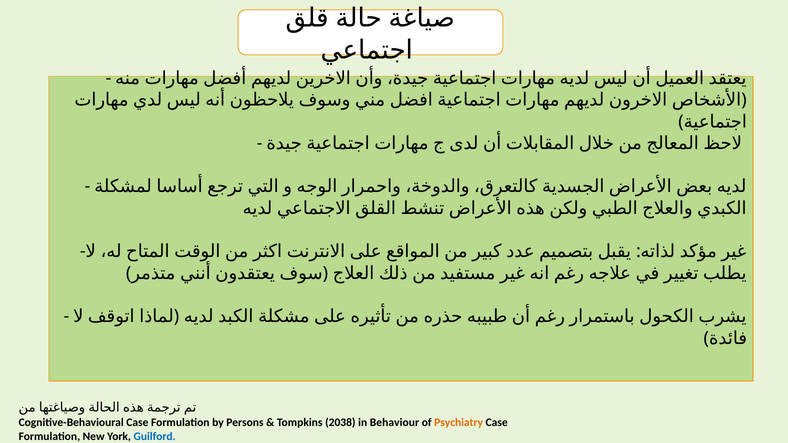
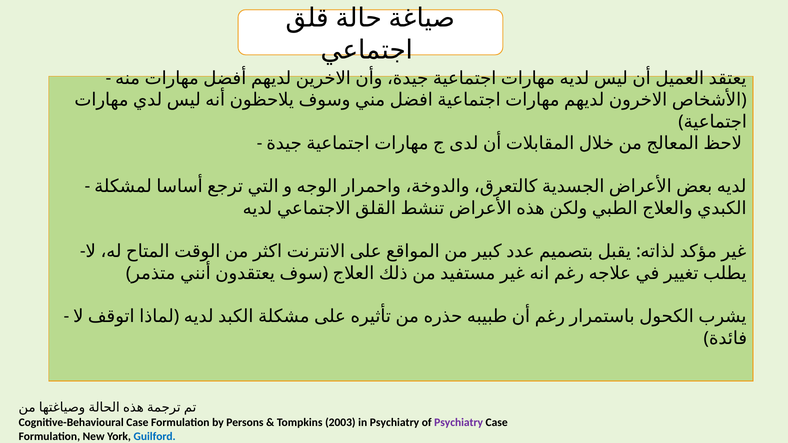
2038: 2038 -> 2003 (340, 423)
in Behaviour: Behaviour -> Psychiatry (394, 423)
Psychiatry colour: orange -> purple (459, 423)
